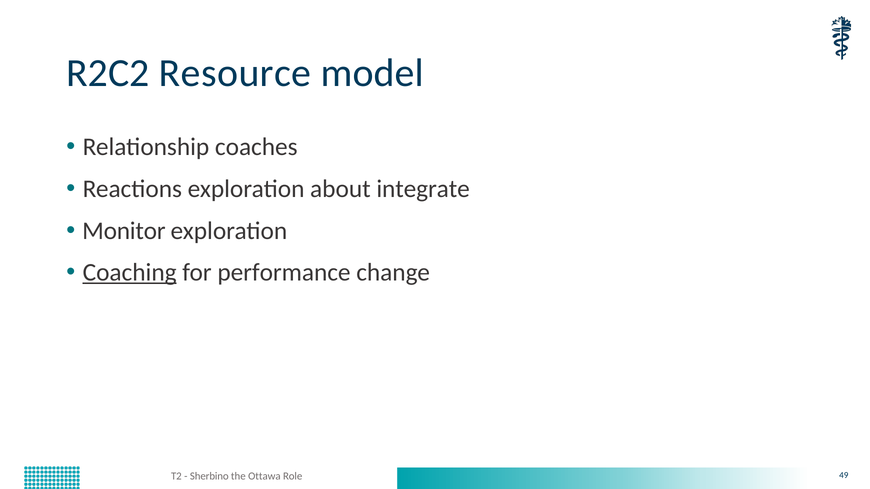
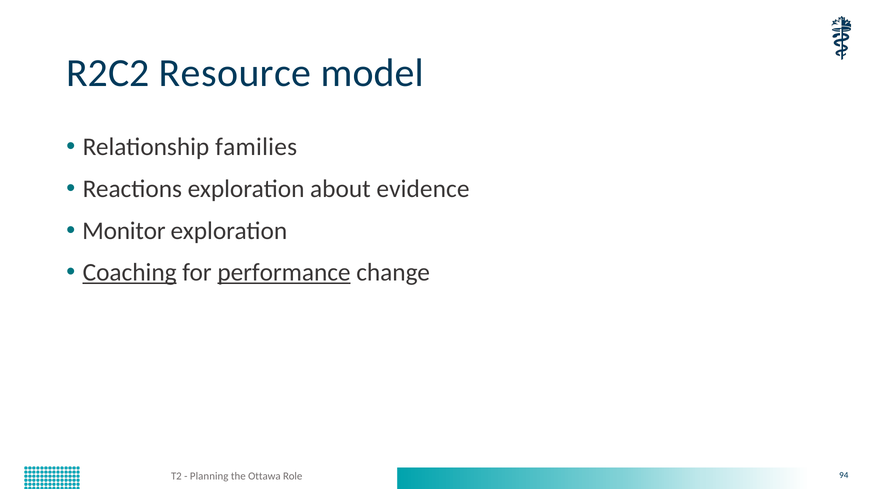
coaches: coaches -> families (256, 147)
integrate: integrate -> evidence (423, 189)
performance underline: none -> present (284, 273)
Sherbino: Sherbino -> Planning (209, 477)
49: 49 -> 94 (844, 476)
